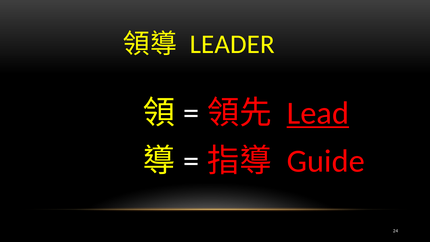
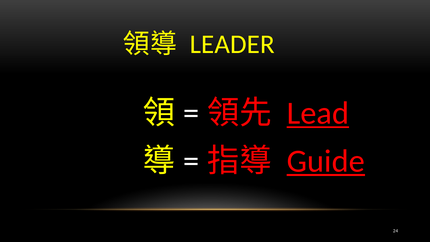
Guide underline: none -> present (326, 161)
